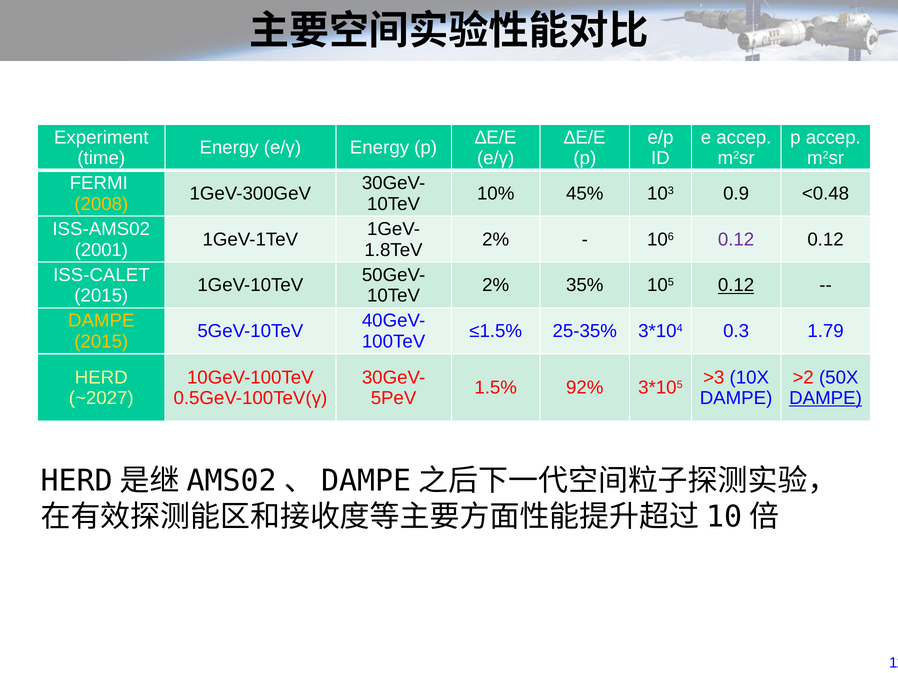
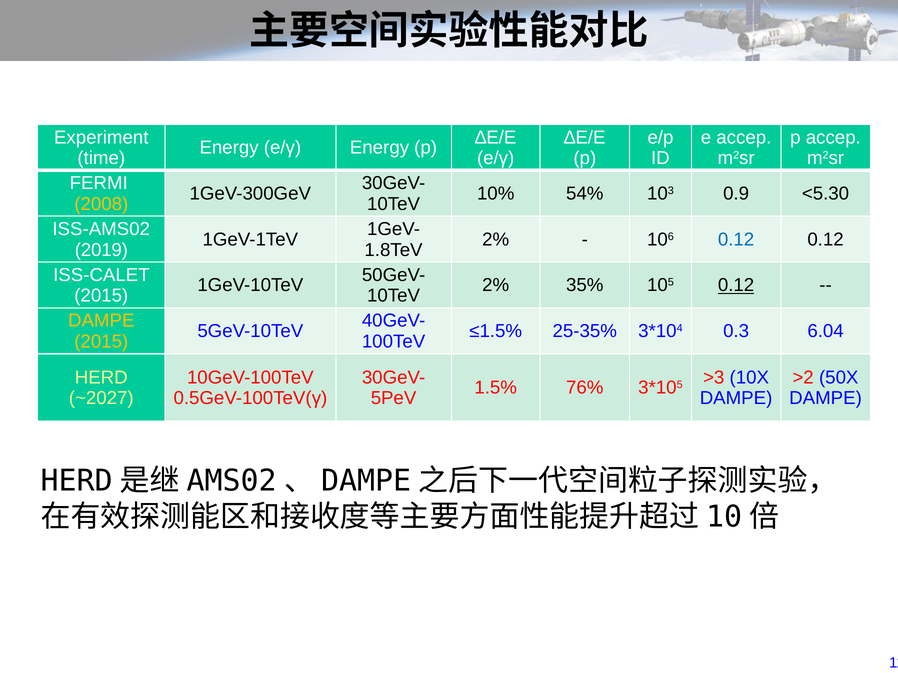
45%: 45% -> 54% (585, 194)
<0.48: <0.48 -> <5.30 (825, 194)
0.12 colour: purple -> blue (736, 240)
2001: 2001 -> 2019 (101, 250)
1.79: 1.79 -> 6.04 (826, 331)
92%: 92% -> 76% (585, 388)
DAMPE underline: present -> none (826, 398)
